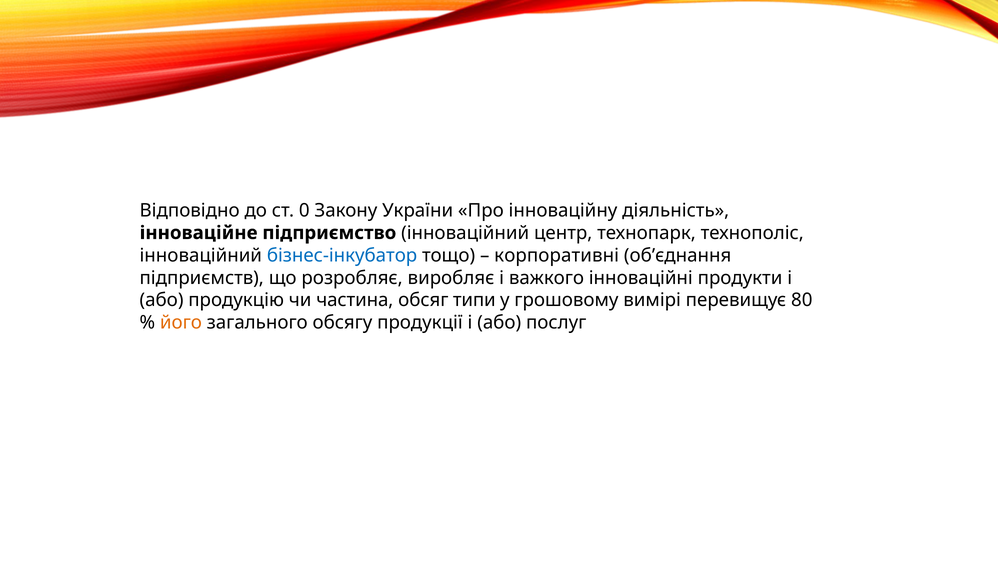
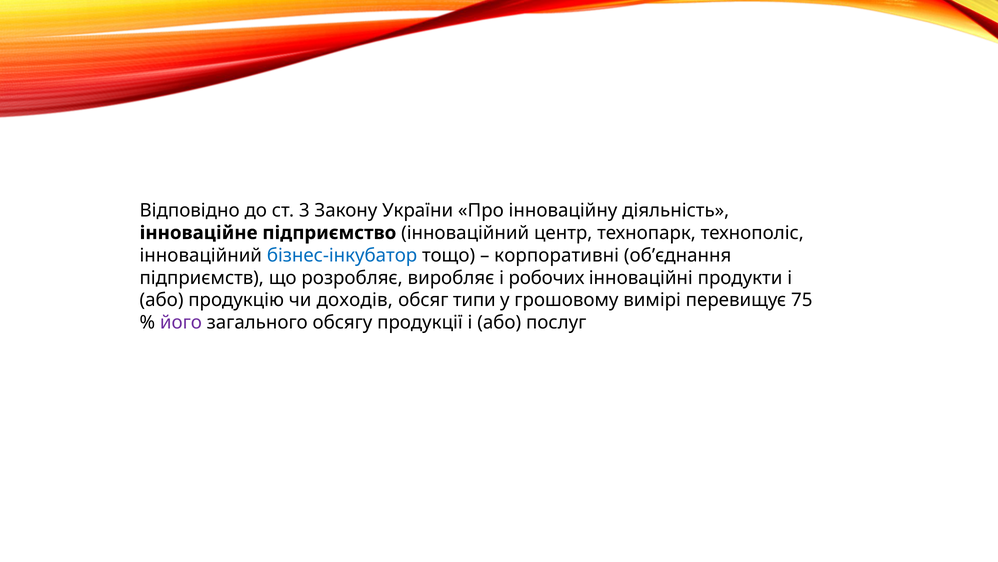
0: 0 -> 3 (304, 210)
важкого: важкого -> робочих (547, 278)
частина: частина -> доходів (355, 300)
80: 80 -> 75 (802, 300)
його colour: orange -> purple (181, 322)
